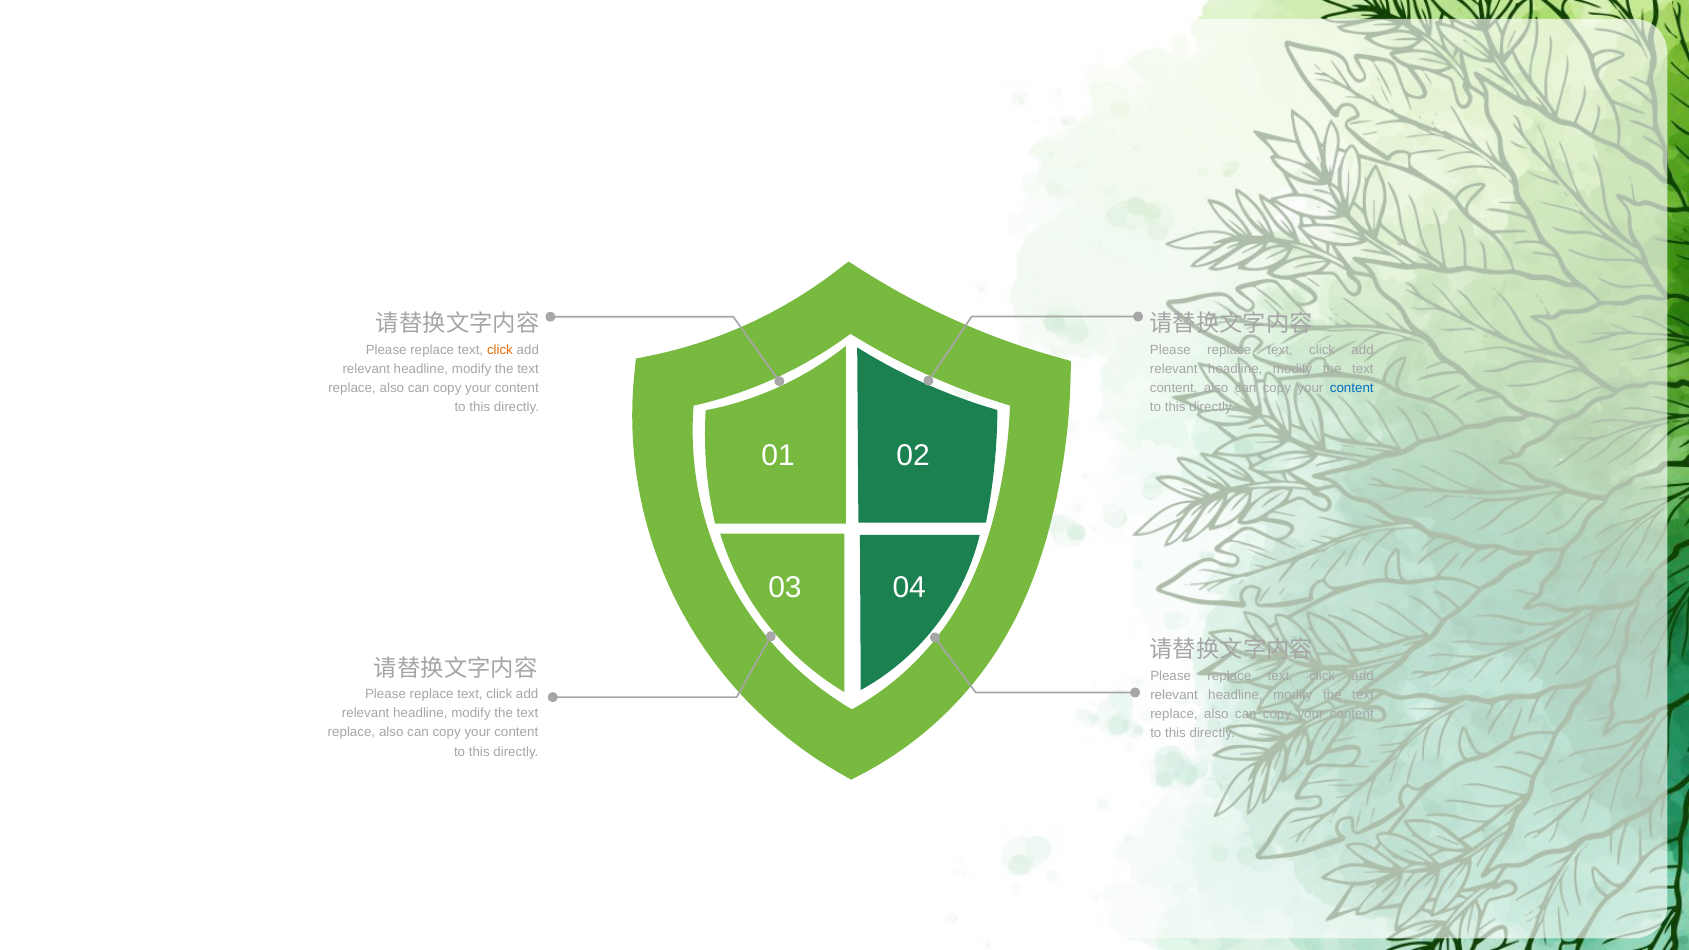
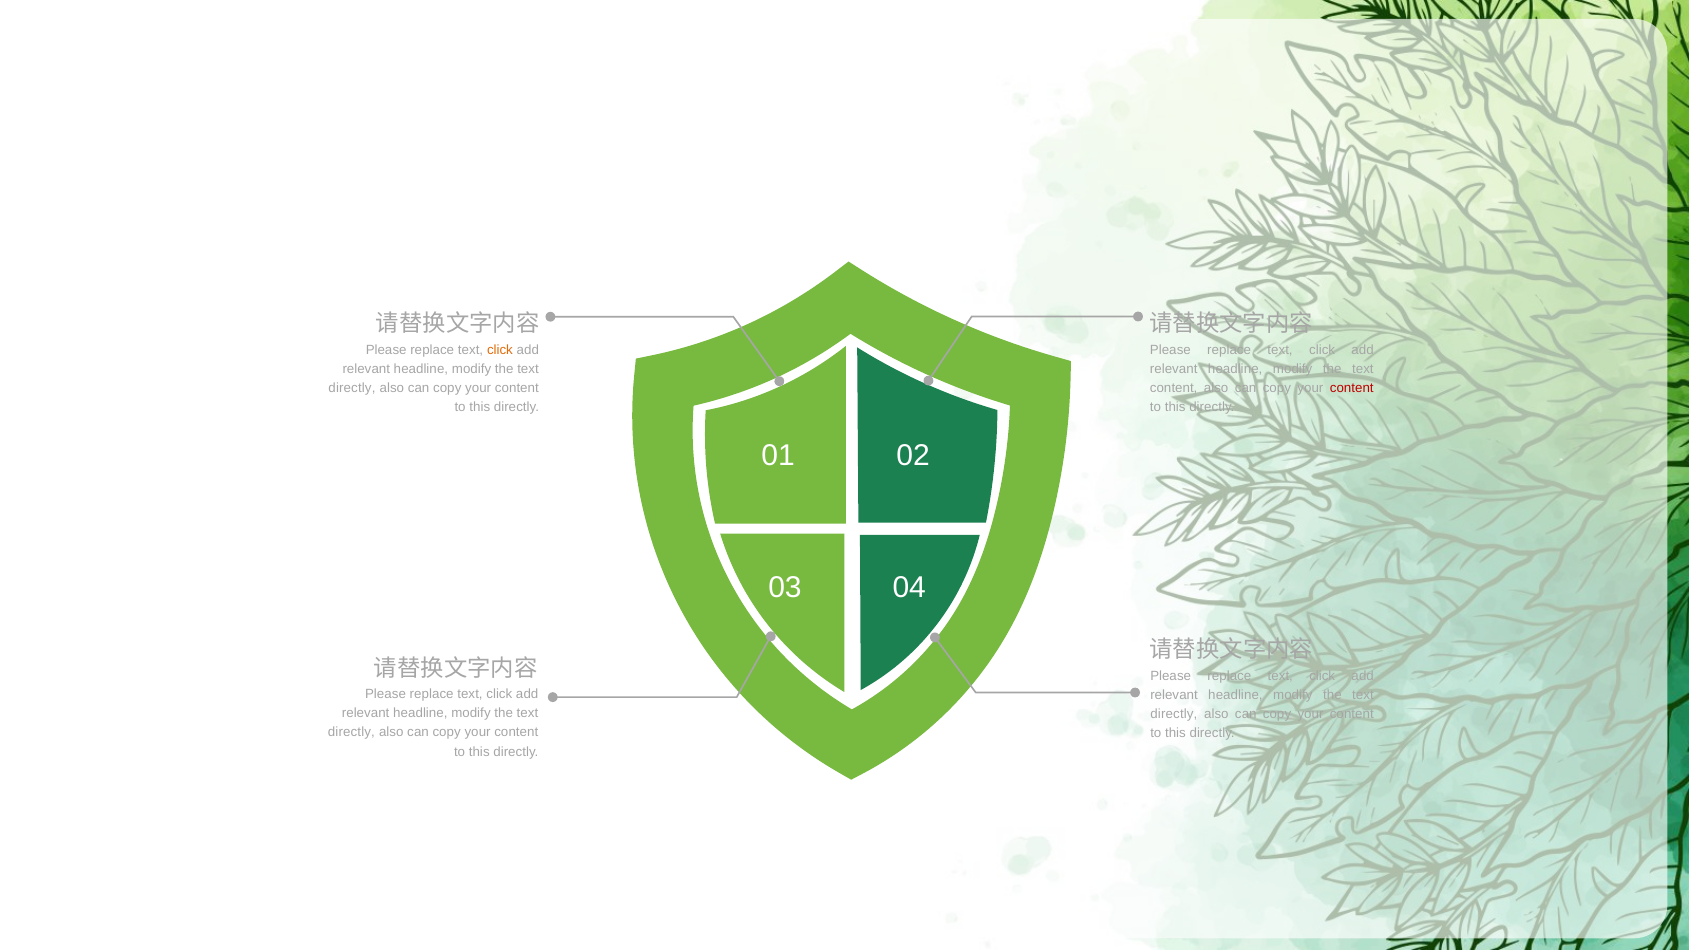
replace: replace -> directly (352, 388)
content colour: blue -> red (1352, 388)
replace: replace -> directly (1174, 714)
replace: replace -> directly (351, 733)
